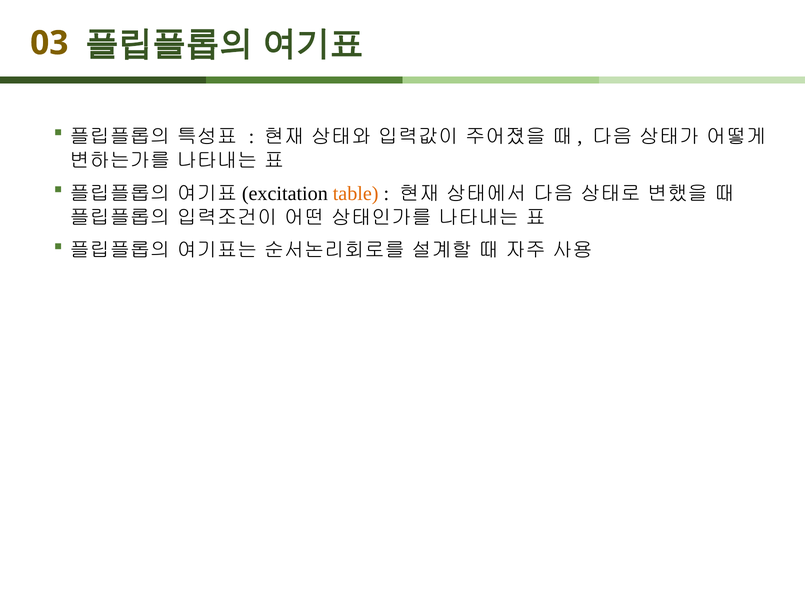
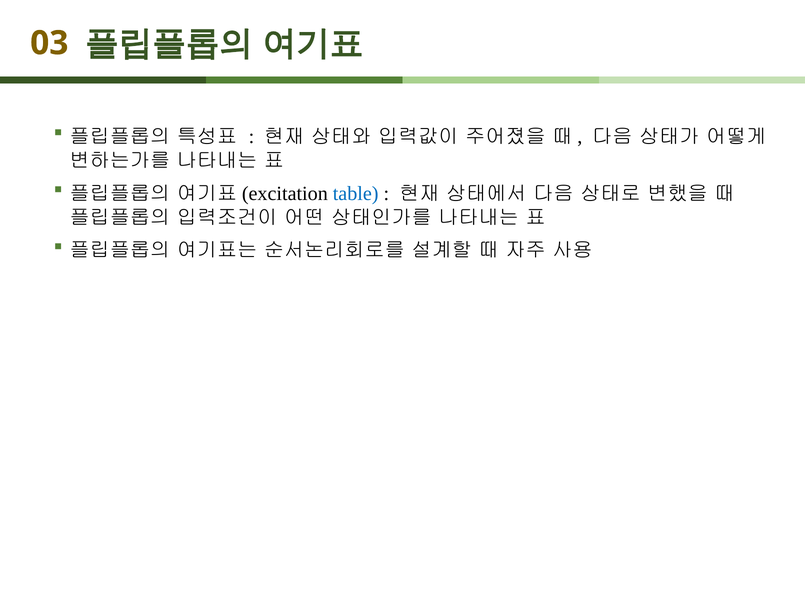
table colour: orange -> blue (356, 193)
